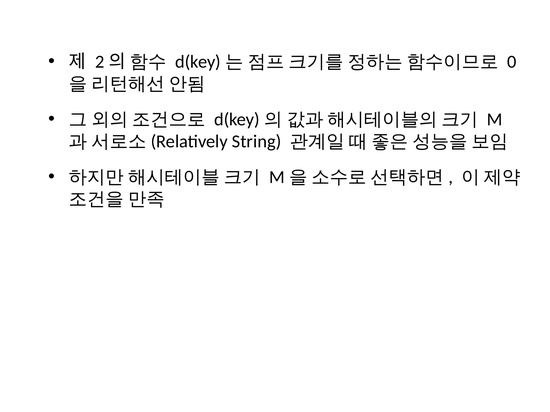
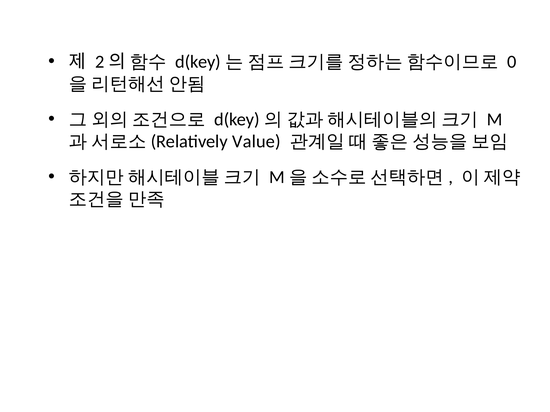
String: String -> Value (257, 142)
